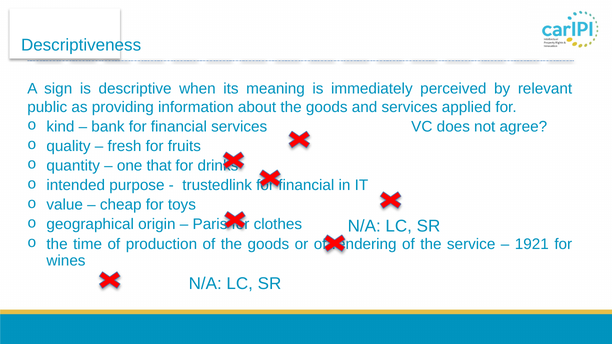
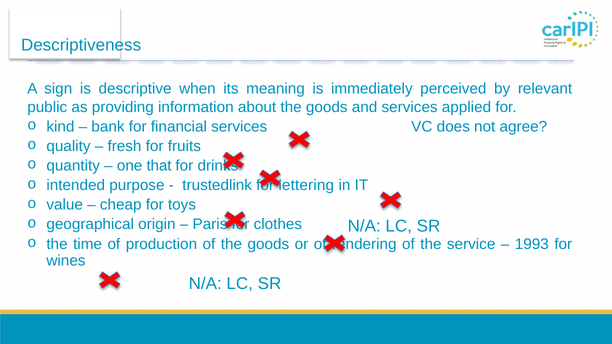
financial: financial -> lettering (306, 185)
1921: 1921 -> 1993 (532, 244)
